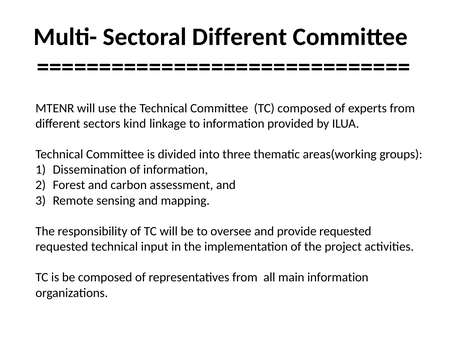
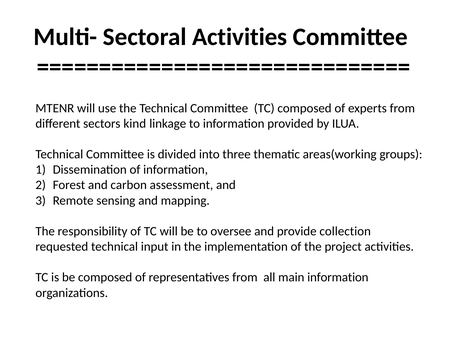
Sectoral Different: Different -> Activities (240, 37)
provide requested: requested -> collection (345, 232)
